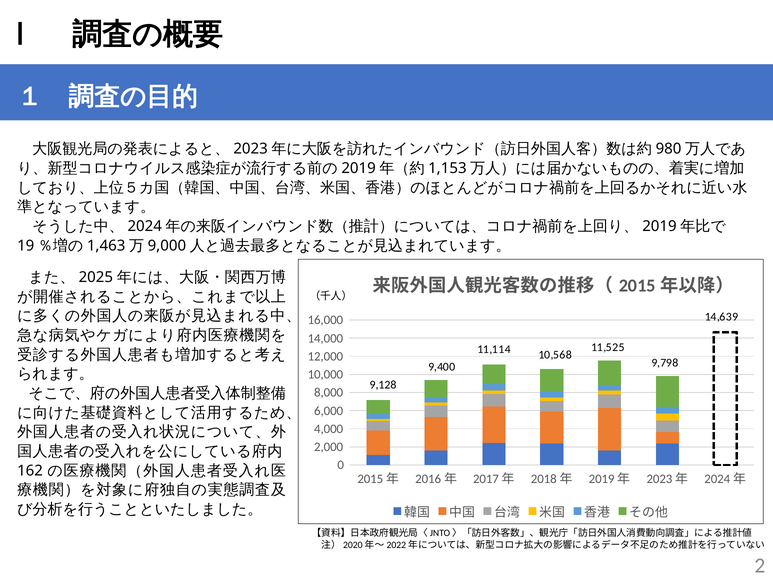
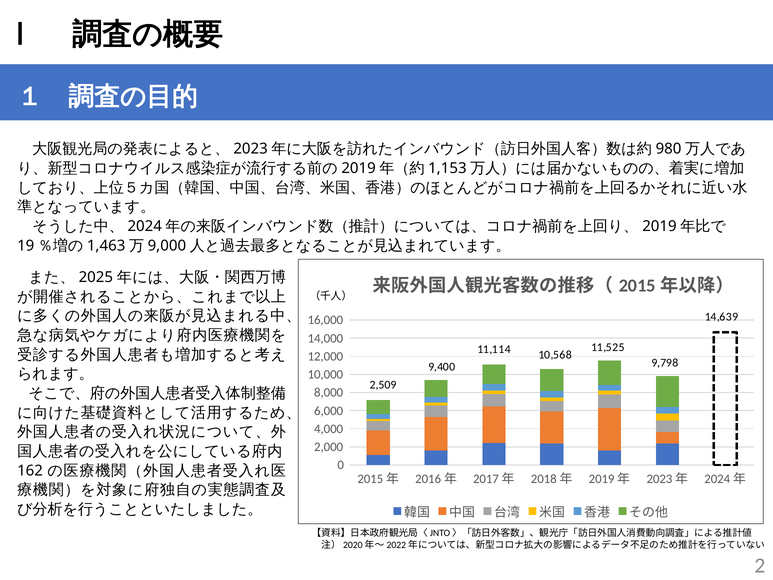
9,128: 9,128 -> 2,509 (383, 385)
